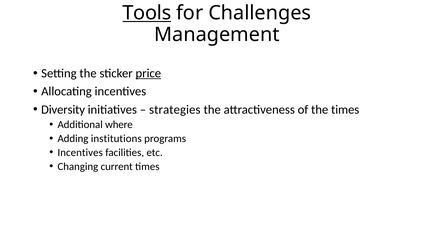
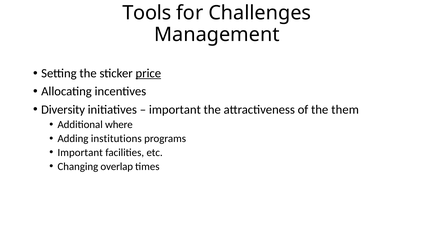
Tools underline: present -> none (147, 13)
strategies: strategies -> important (175, 110)
the times: times -> them (345, 110)
Incentives: Incentives -> Important (80, 153)
current: current -> overlap (117, 167)
